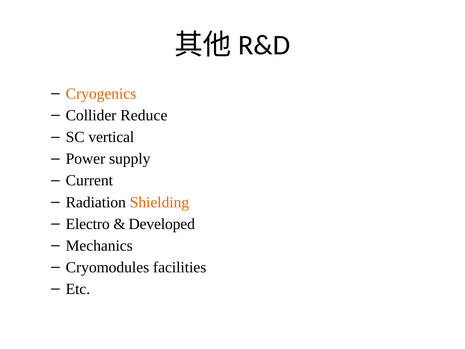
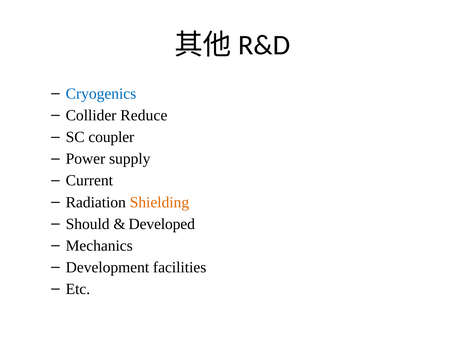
Cryogenics colour: orange -> blue (101, 94)
vertical: vertical -> coupler (111, 137)
Electro: Electro -> Should (88, 224)
Cryomodules: Cryomodules -> Development (107, 267)
